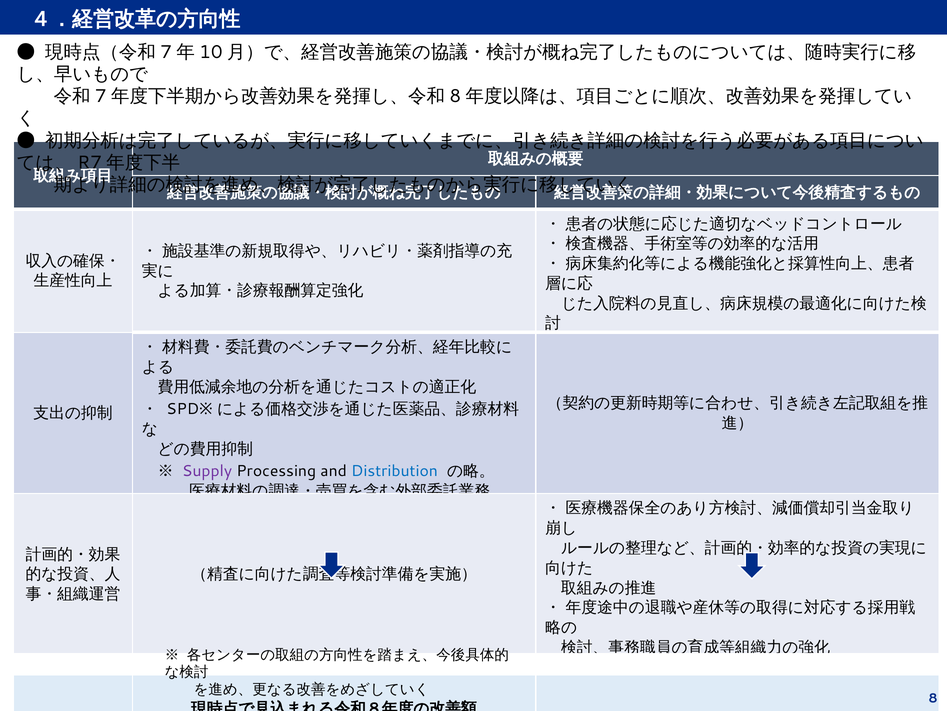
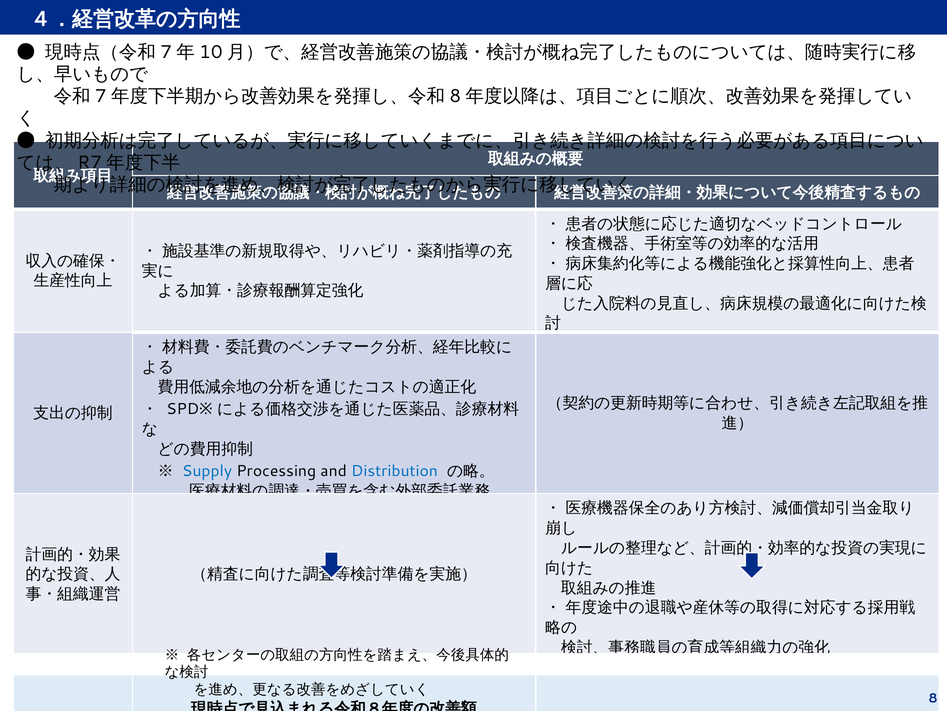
Supply colour: purple -> blue (207, 470)
